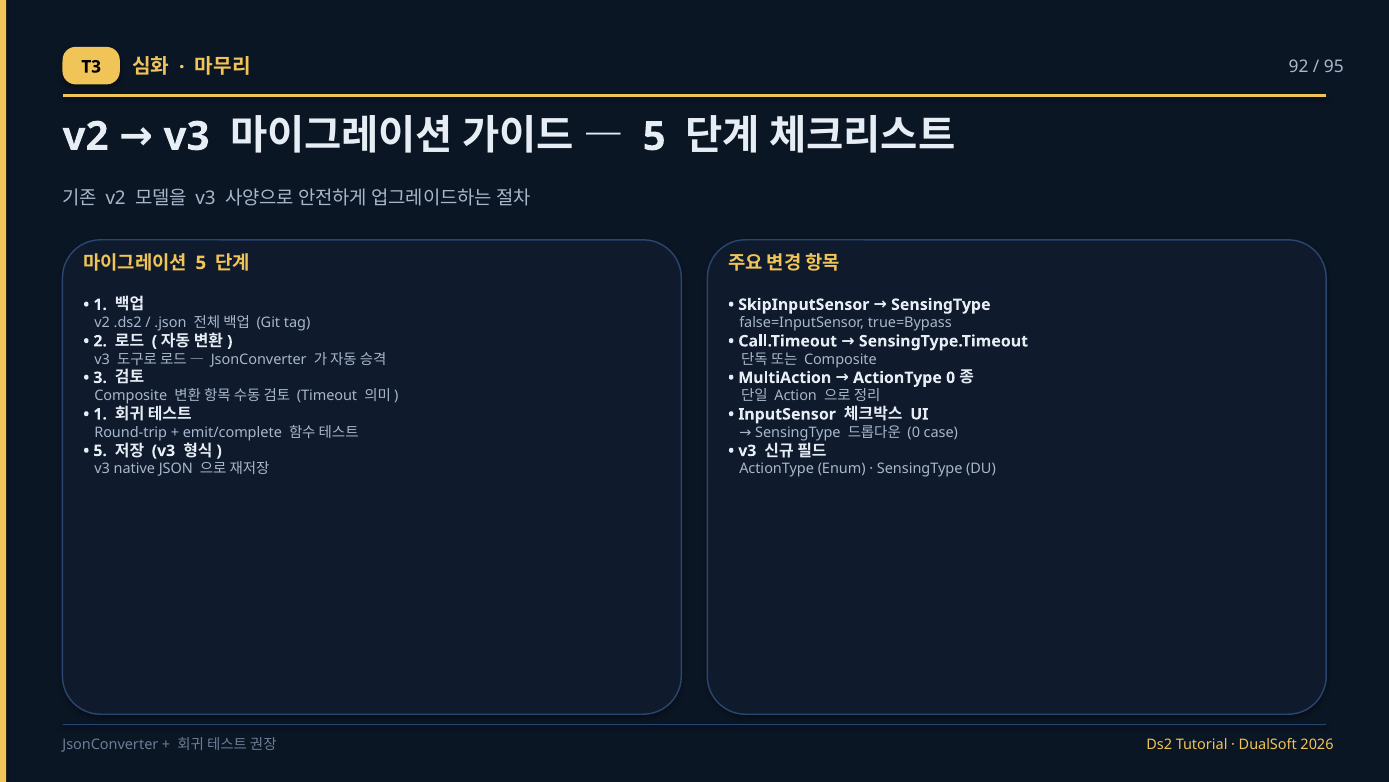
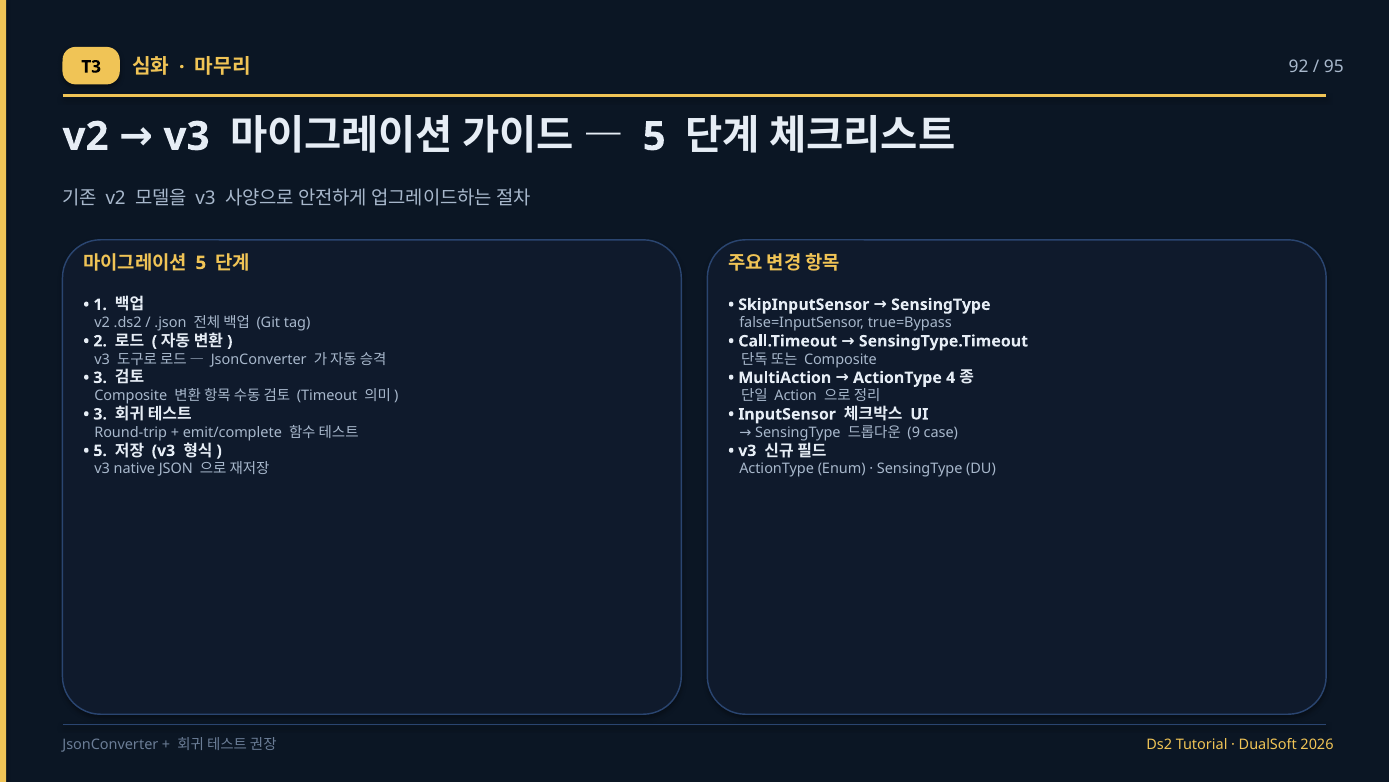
ActionType 0: 0 -> 4 (951, 377)
1: 1 -> 3 (100, 414)
0: 0 -> 9 (914, 432)
